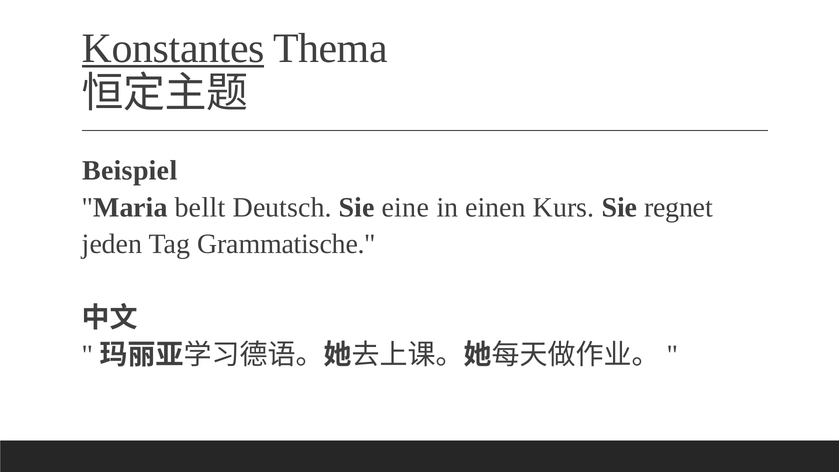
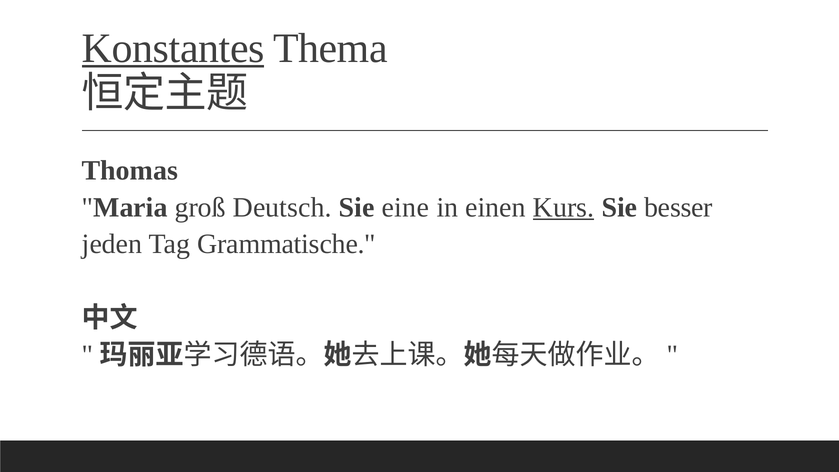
Beispiel: Beispiel -> Thomas (130, 170)
bellt: bellt -> groß (200, 207)
Kurs underline: none -> present (564, 207)
regnet: regnet -> besser (679, 207)
